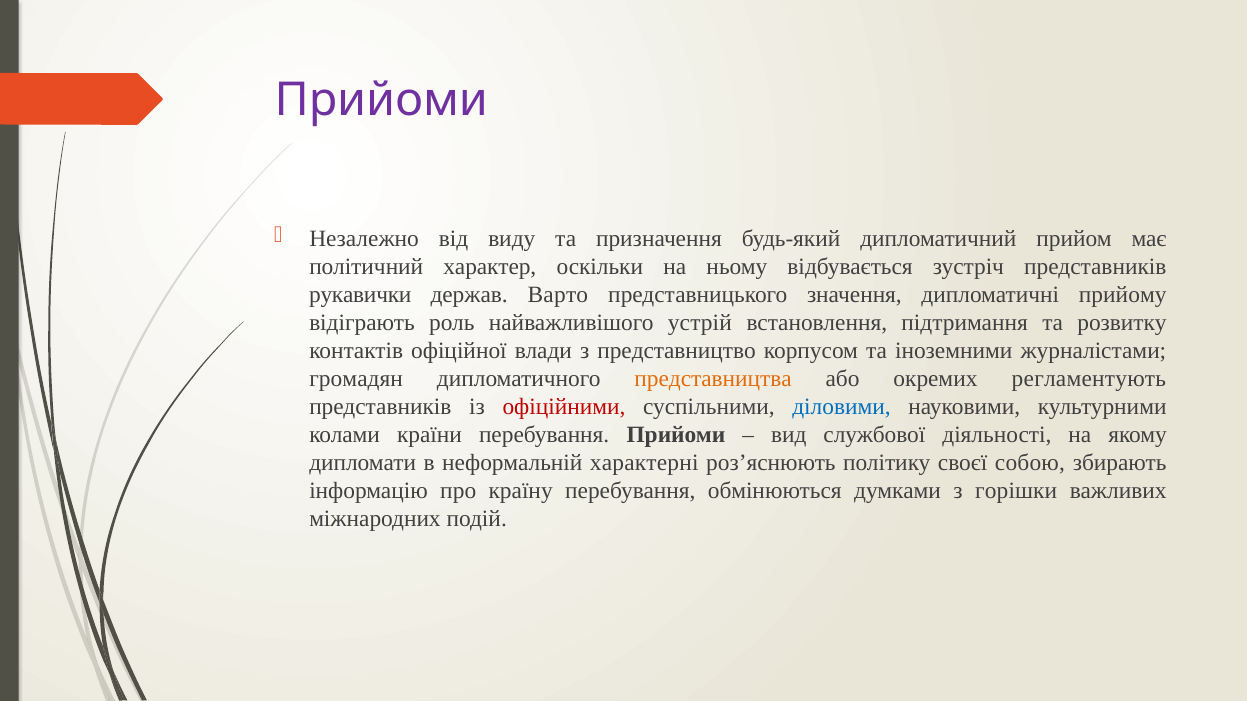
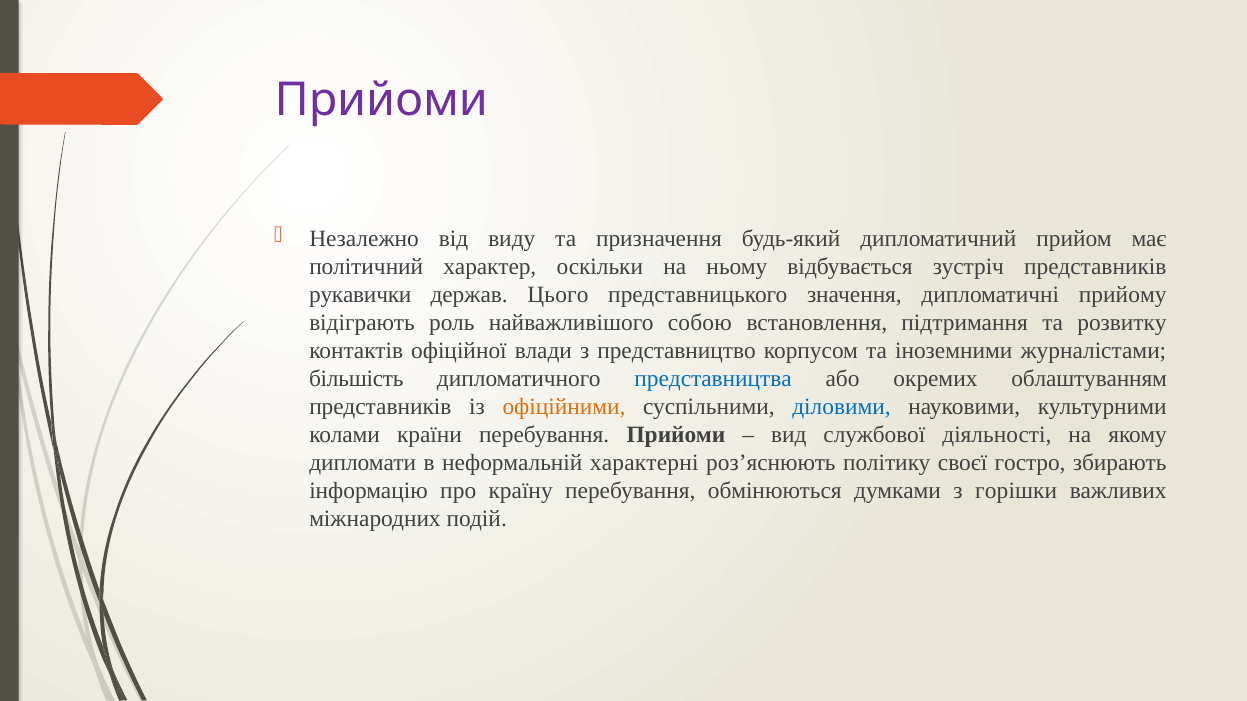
Варто: Варто -> Цього (558, 295)
устрій: устрій -> собою (700, 323)
громадян: громадян -> більшість (356, 379)
представництва colour: orange -> blue (713, 379)
регламентують: регламентують -> облаштуванням (1089, 379)
офіційними colour: red -> orange (564, 407)
собою: собою -> гостро (1030, 463)
